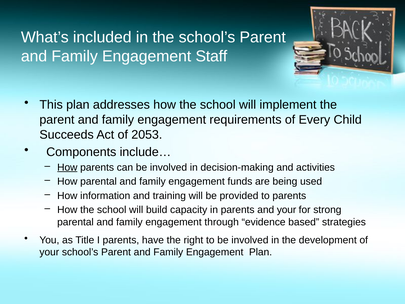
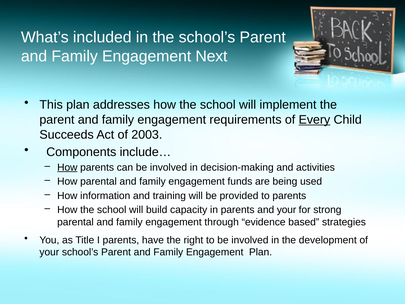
Staff: Staff -> Next (211, 56)
Every underline: none -> present (314, 120)
2053: 2053 -> 2003 (147, 135)
